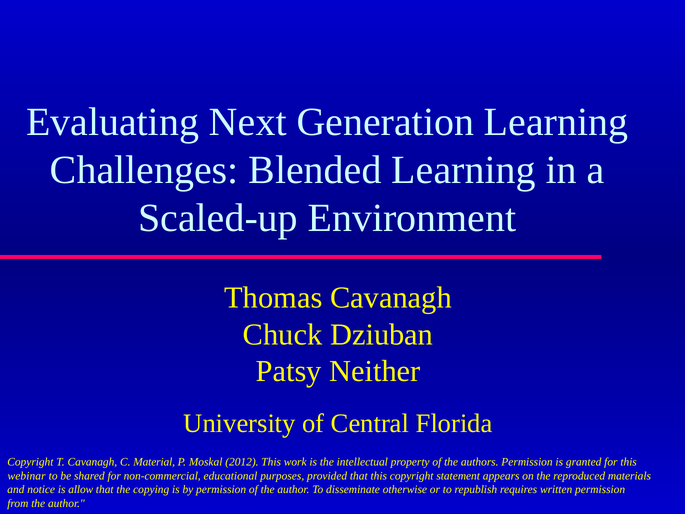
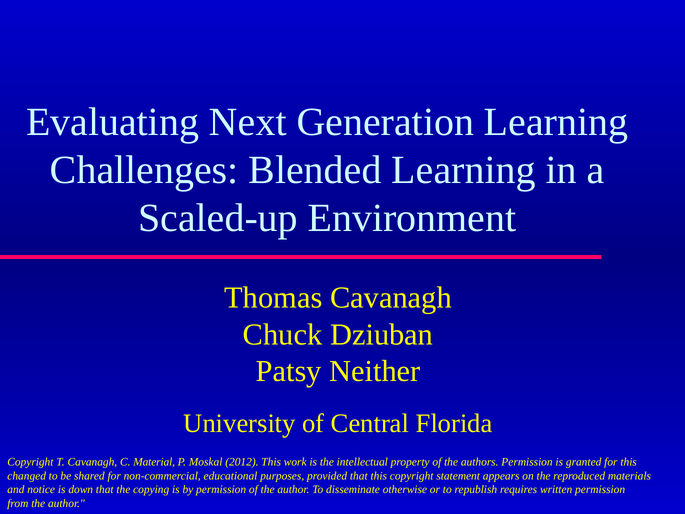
webinar: webinar -> changed (27, 476)
allow: allow -> down (81, 489)
